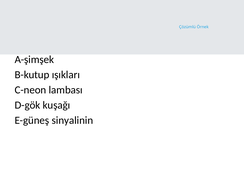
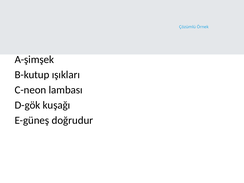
sinyalinin: sinyalinin -> doğrudur (72, 120)
